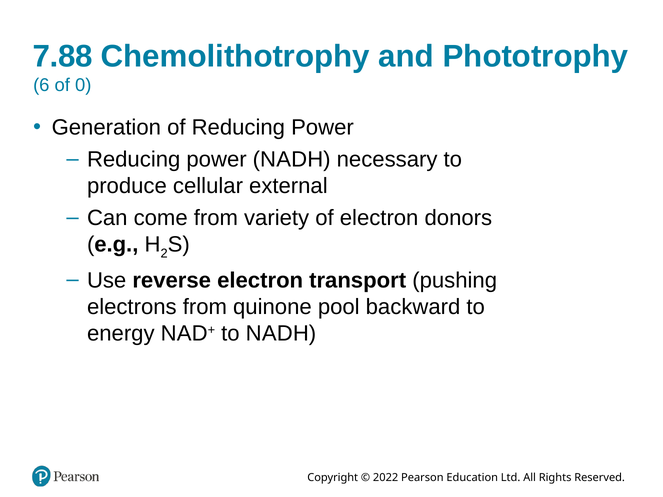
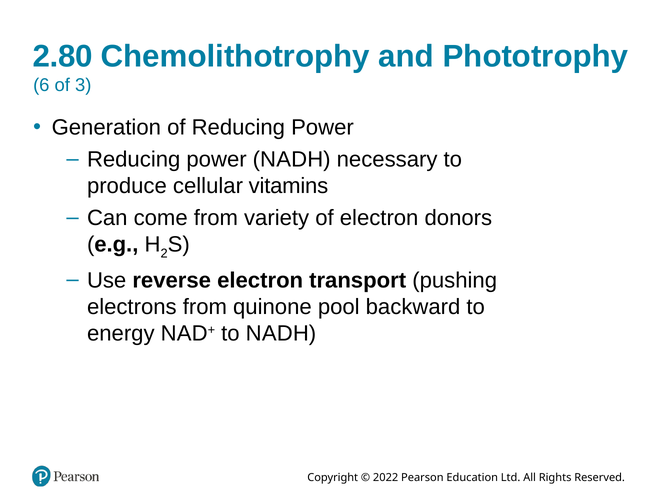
7.88: 7.88 -> 2.80 (63, 56)
0: 0 -> 3 (83, 85)
external: external -> vitamins (288, 186)
